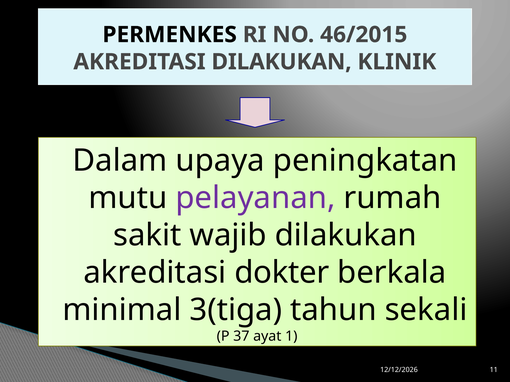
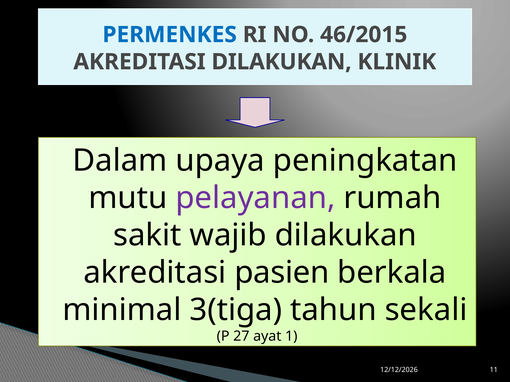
PERMENKES colour: black -> blue (170, 35)
dokter: dokter -> pasien (282, 273)
37: 37 -> 27 (241, 336)
